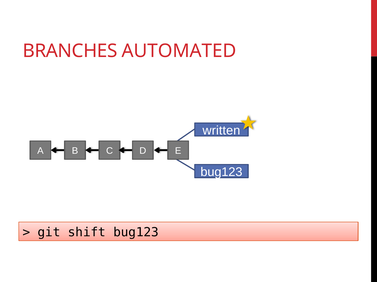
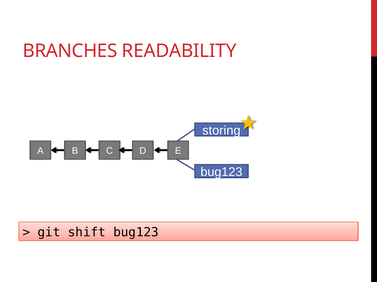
AUTOMATED: AUTOMATED -> READABILITY (179, 51)
written: written -> storing (221, 131)
